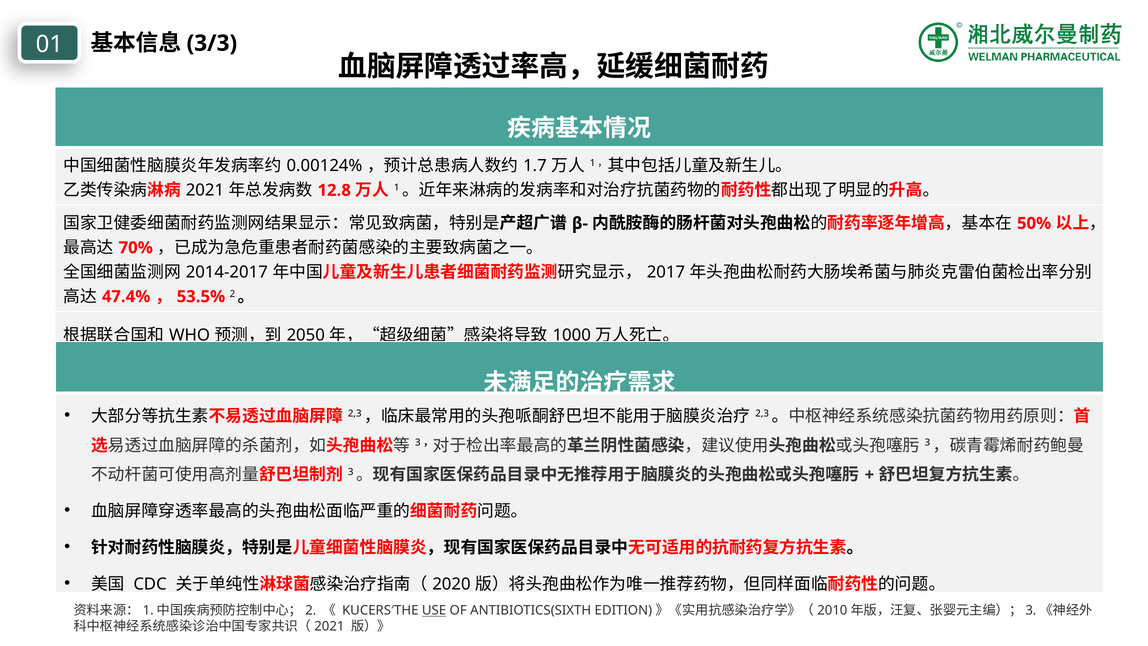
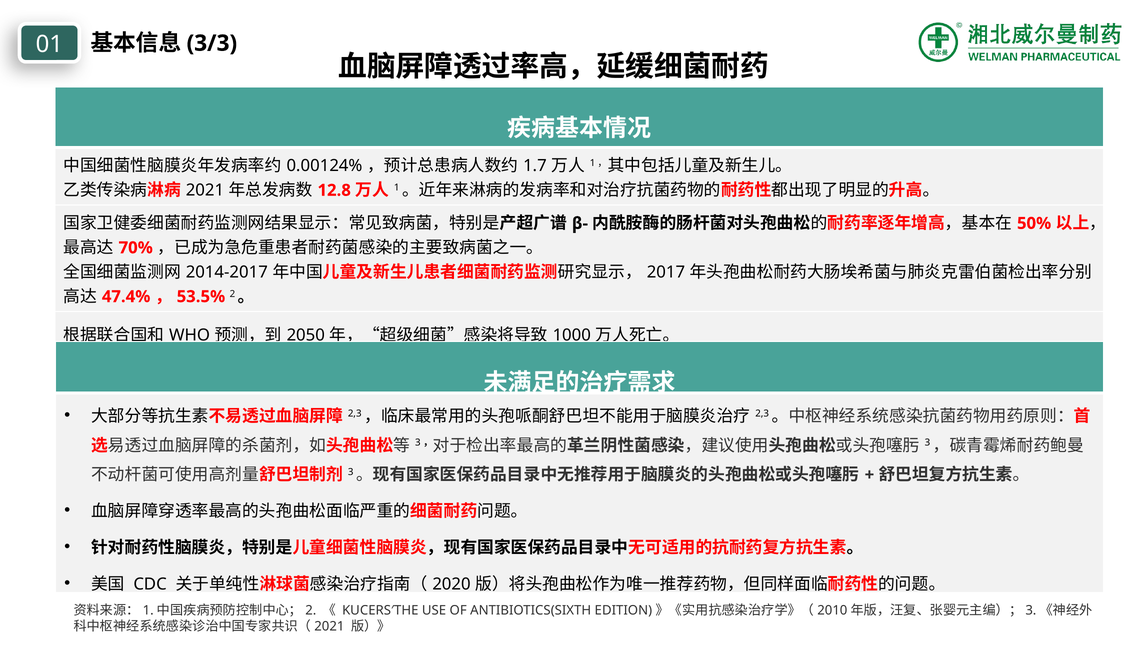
USE underline: present -> none (434, 610)
